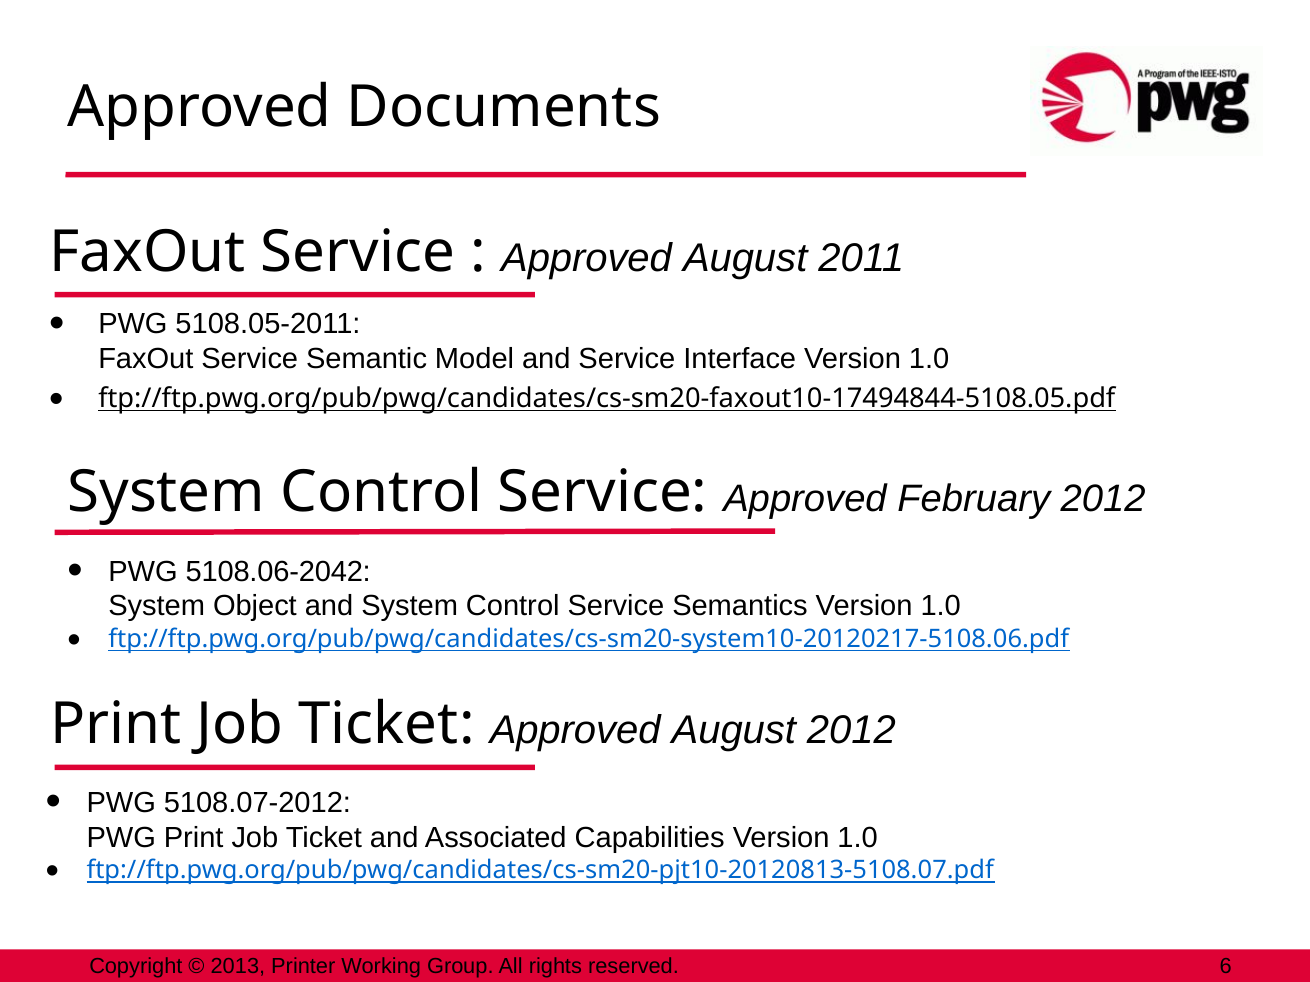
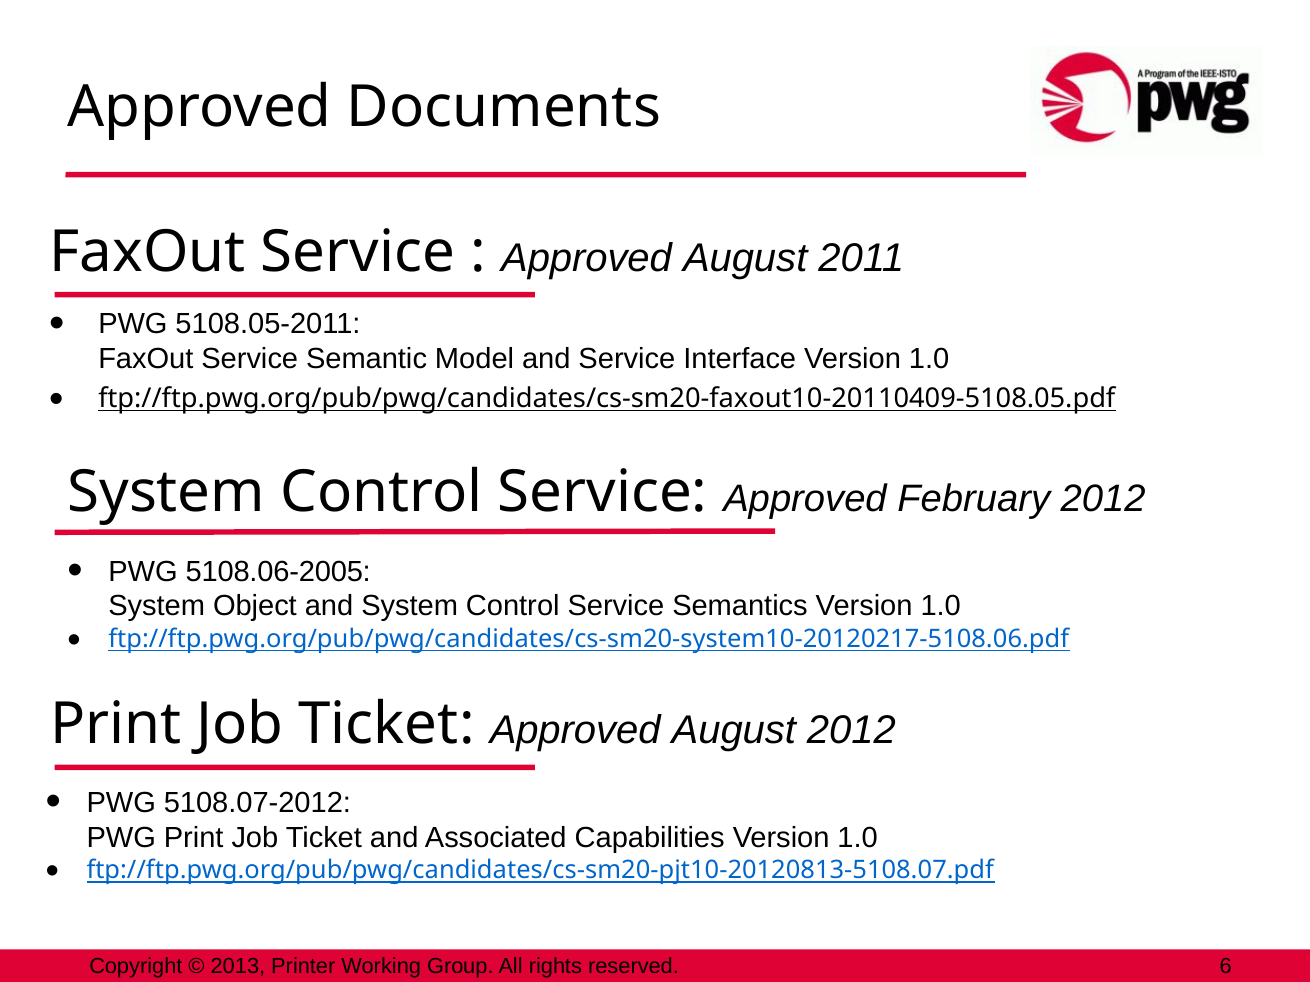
ftp://ftp.pwg.org/pub/pwg/candidates/cs-sm20-faxout10-17494844-5108.05.pdf: ftp://ftp.pwg.org/pub/pwg/candidates/cs-sm20-faxout10-17494844-5108.05.pdf -> ftp://ftp.pwg.org/pub/pwg/candidates/cs-sm20-faxout10-20110409-5108.05.pdf (607, 398)
5108.06-2042: 5108.06-2042 -> 5108.06-2005 (278, 572)
